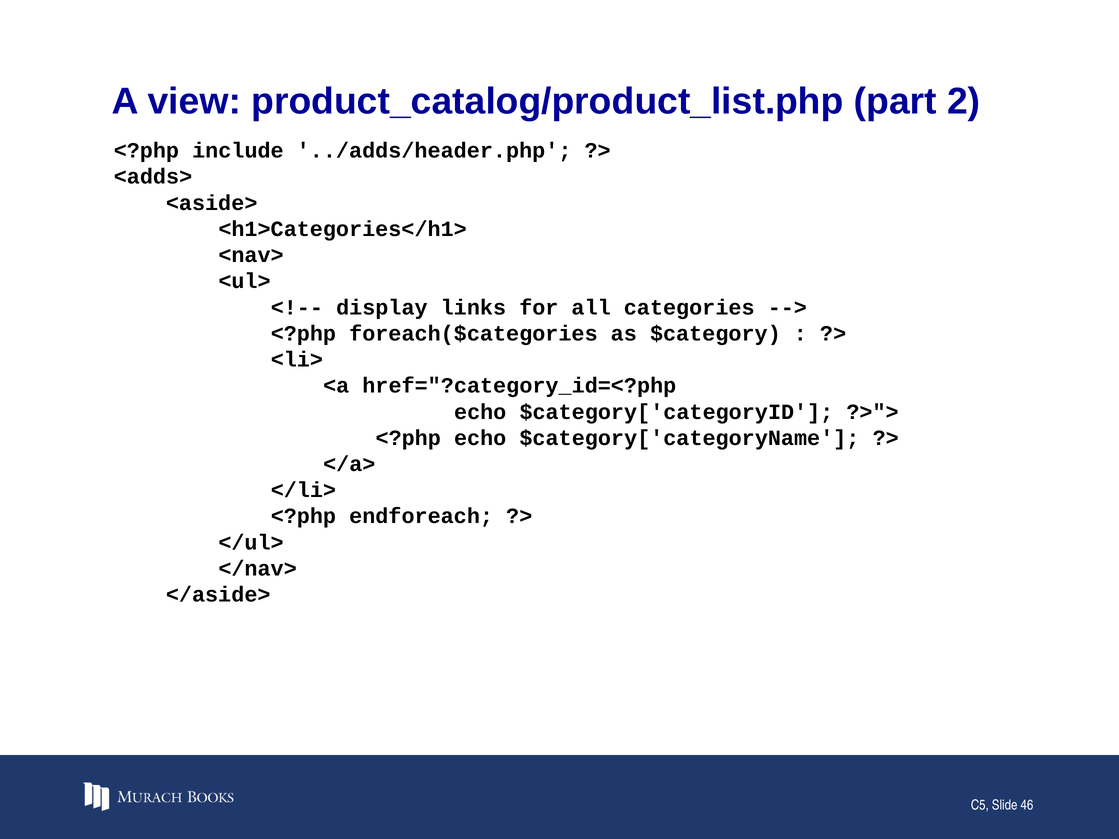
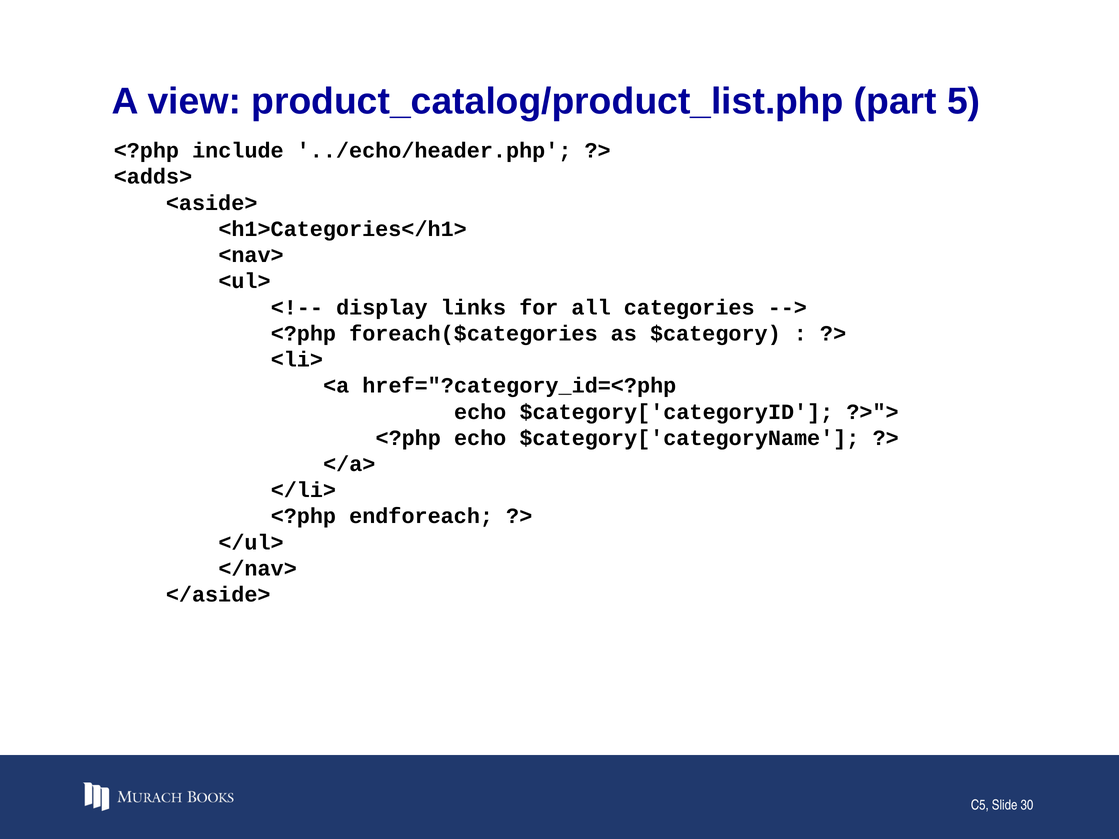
2: 2 -> 5 (964, 102)
../adds/header.php: ../adds/header.php -> ../echo/header.php (434, 151)
46: 46 -> 30 (1027, 805)
